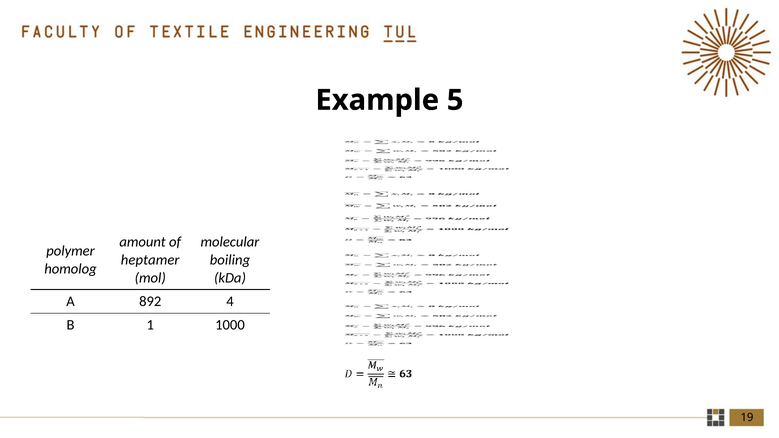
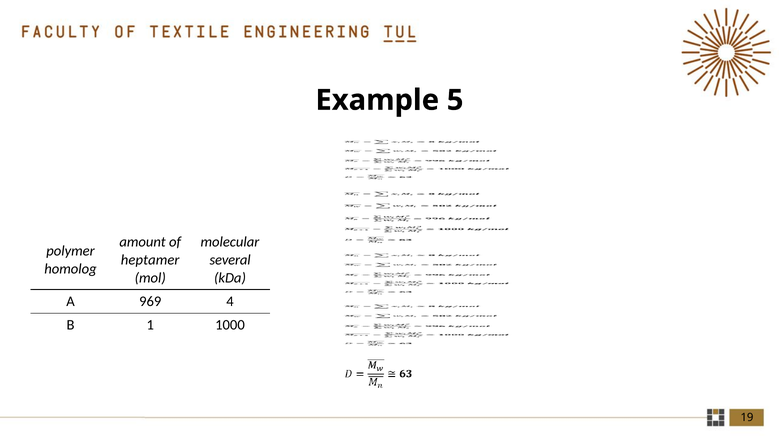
boiling: boiling -> several (230, 260)
892: 892 -> 969 (150, 302)
